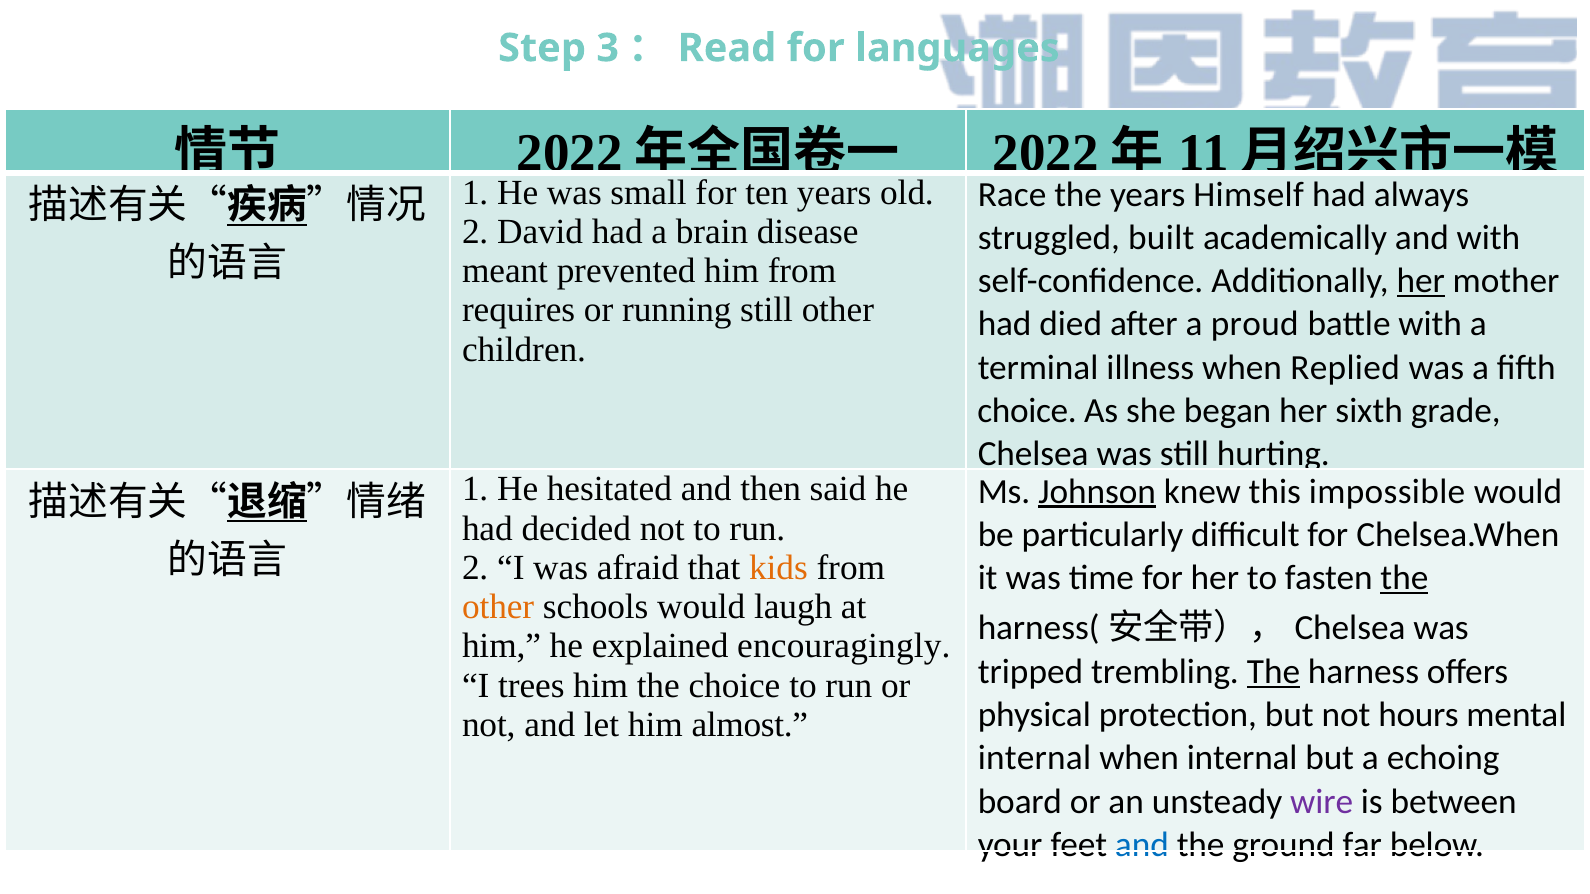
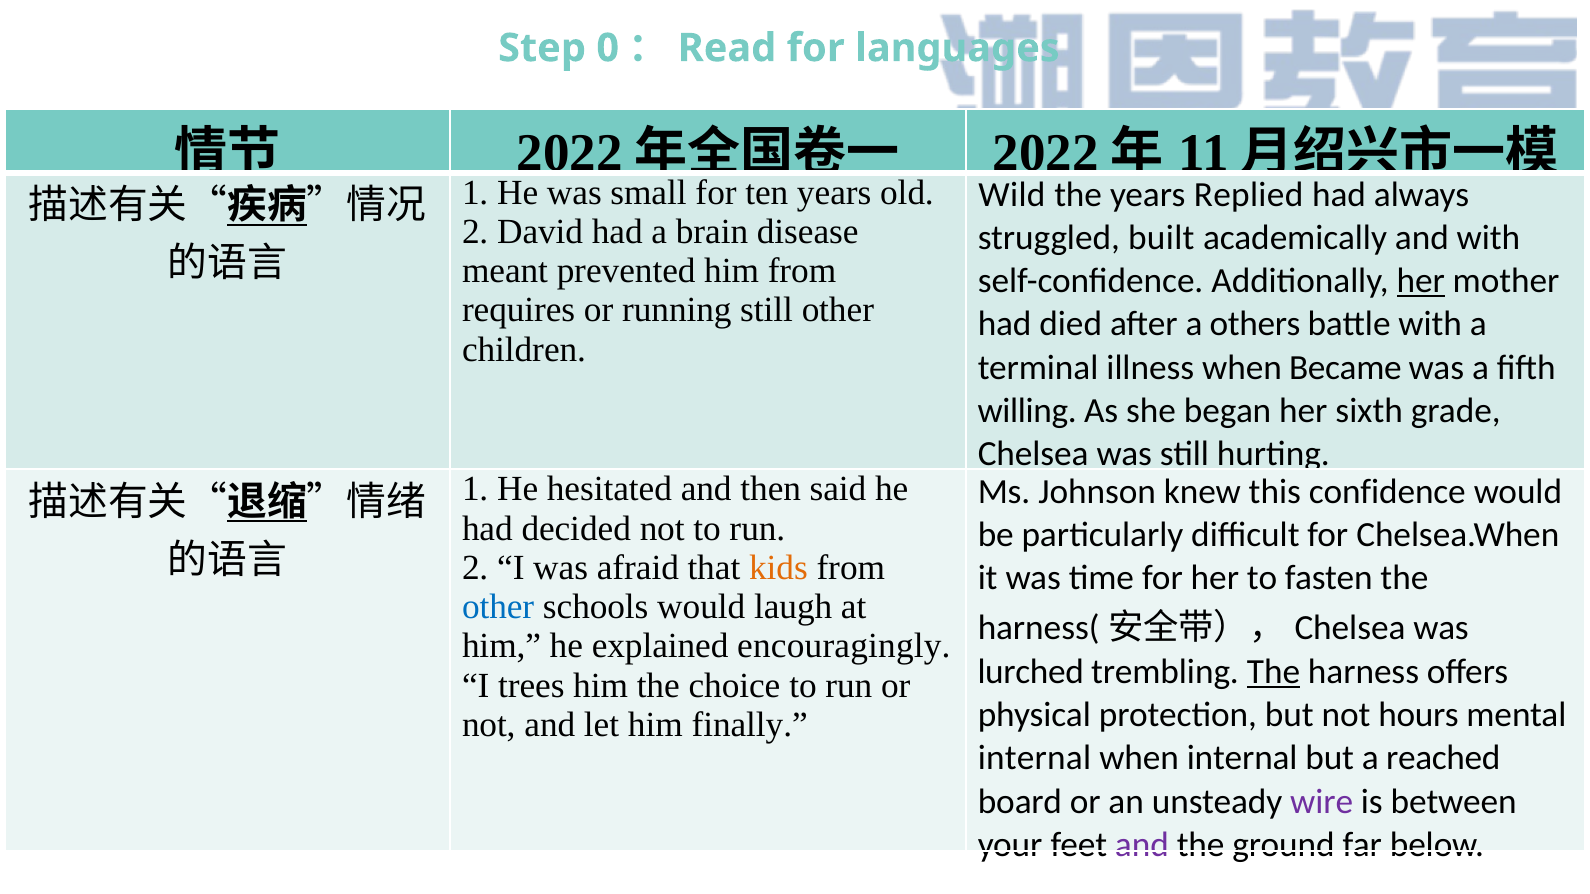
3: 3 -> 0 (608, 48)
Race: Race -> Wild (1012, 195)
Himself: Himself -> Replied (1249, 195)
proud: proud -> others (1255, 324)
Replied: Replied -> Became (1345, 367)
choice: choice -> willing (1027, 411)
Johnson underline: present -> none (1097, 491)
impossible: impossible -> confidence (1387, 491)
the underline: present -> none (1404, 578)
other colour: orange -> blue (498, 607)
tripped: tripped -> lurched (1031, 672)
almost: almost -> finally (750, 725)
echoing: echoing -> reached (1443, 758)
and colour: blue -> purple (1142, 845)
